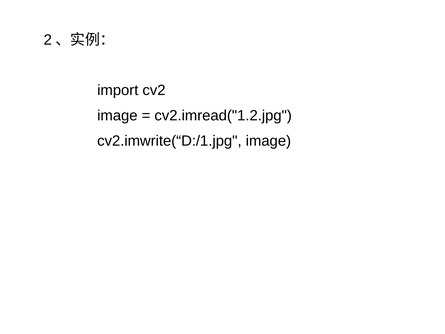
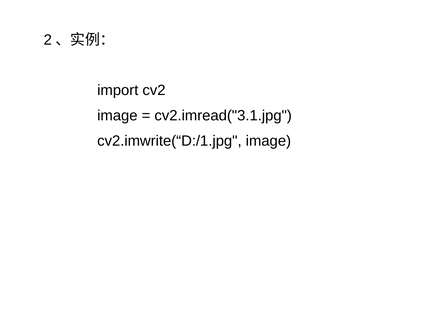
cv2.imread("1.2.jpg: cv2.imread("1.2.jpg -> cv2.imread("3.1.jpg (223, 116)
